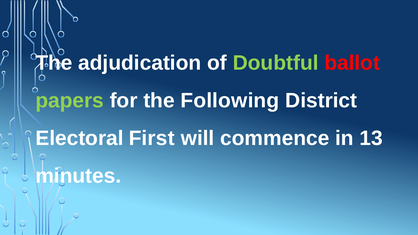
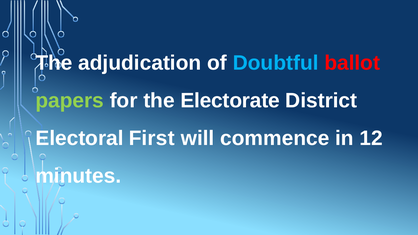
Doubtful colour: light green -> light blue (276, 63)
Following: Following -> Electorate (230, 101)
13: 13 -> 12 (371, 138)
